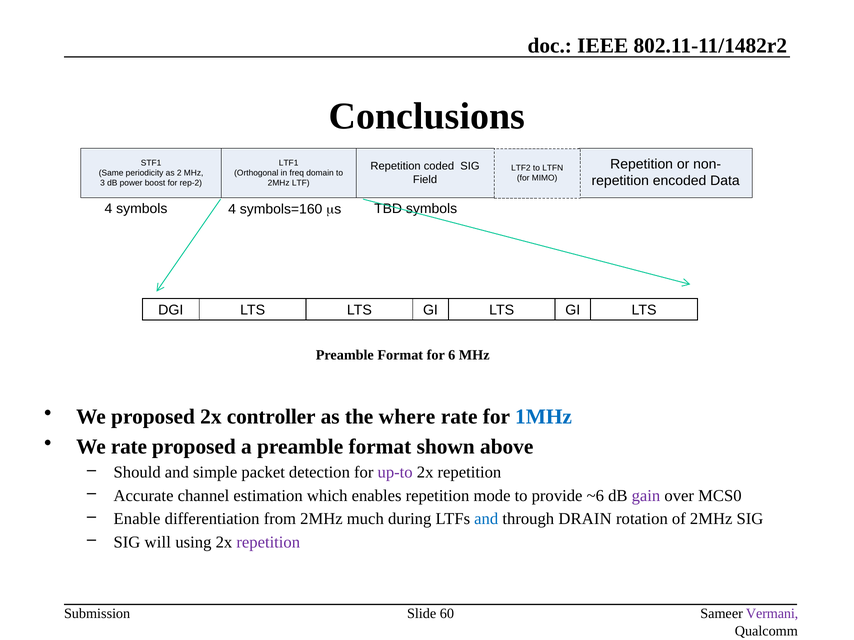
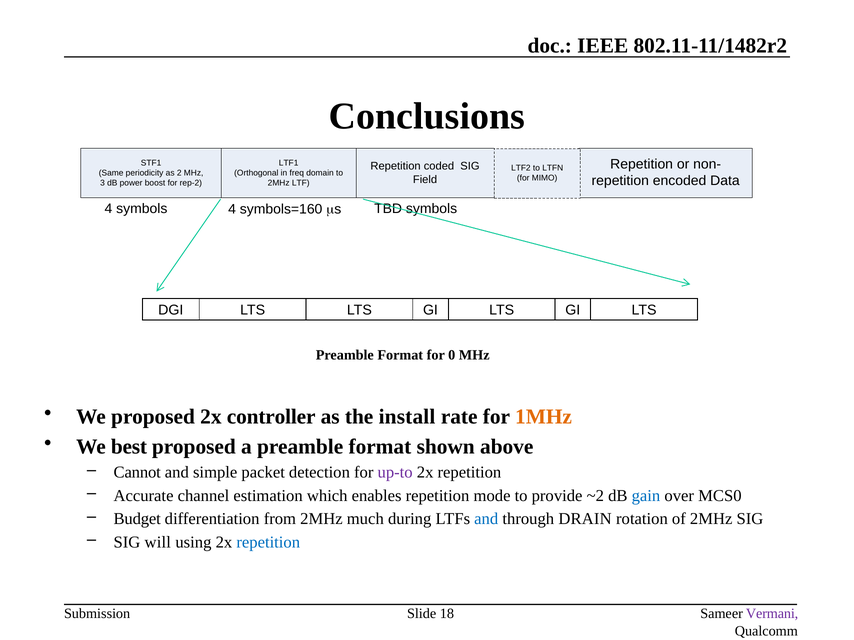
6: 6 -> 0 (452, 355)
where: where -> install (407, 417)
1MHz colour: blue -> orange (544, 417)
We rate: rate -> best (129, 447)
Should: Should -> Cannot (137, 473)
~6: ~6 -> ~2 (595, 496)
gain colour: purple -> blue (646, 496)
Enable: Enable -> Budget (137, 519)
repetition colour: purple -> blue (268, 543)
60: 60 -> 18 (447, 614)
